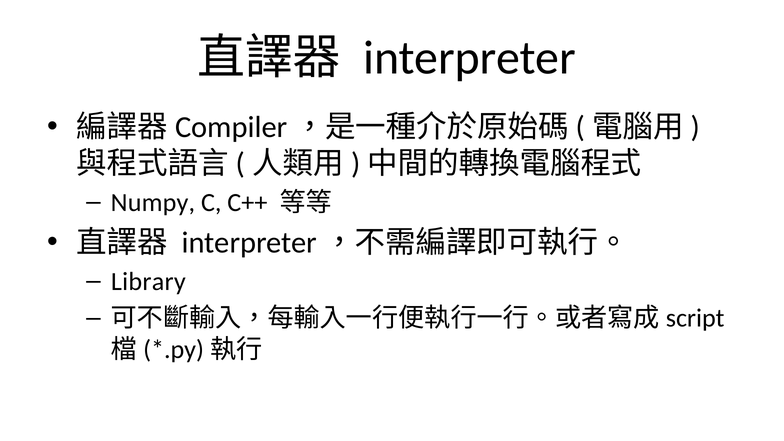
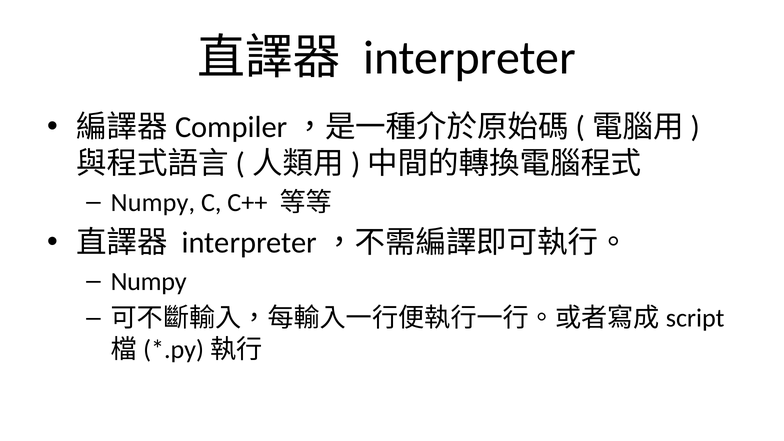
Library: Library -> Numpy (149, 282)
